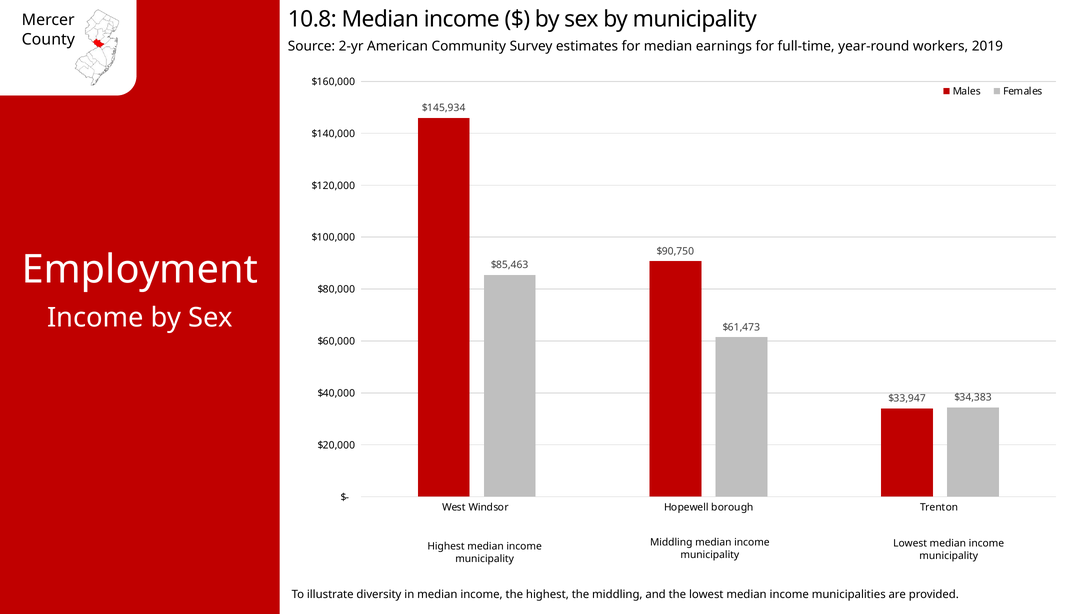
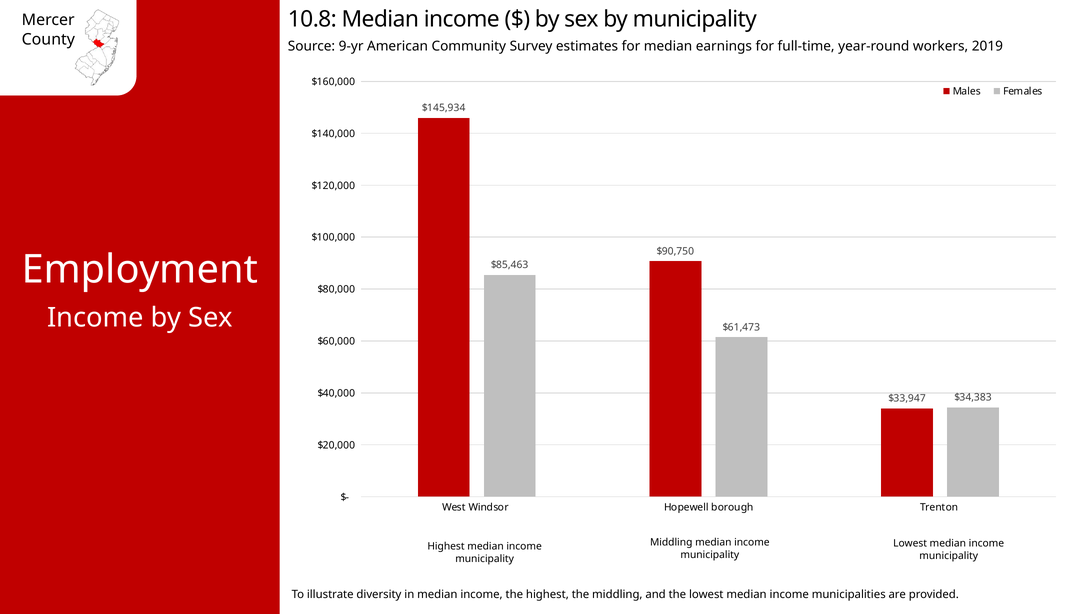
2-yr: 2-yr -> 9-yr (351, 46)
